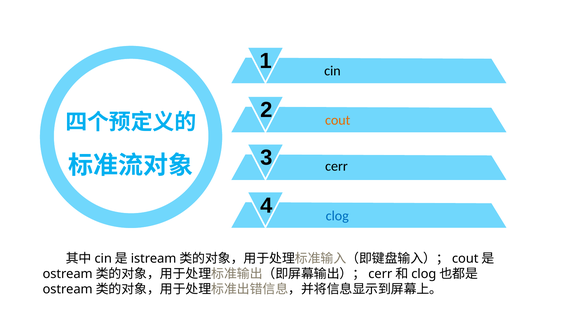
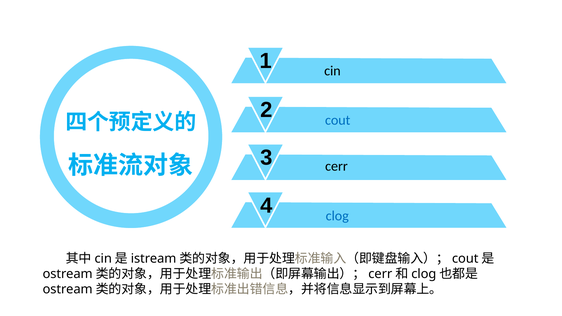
cout colour: orange -> blue (338, 120)
